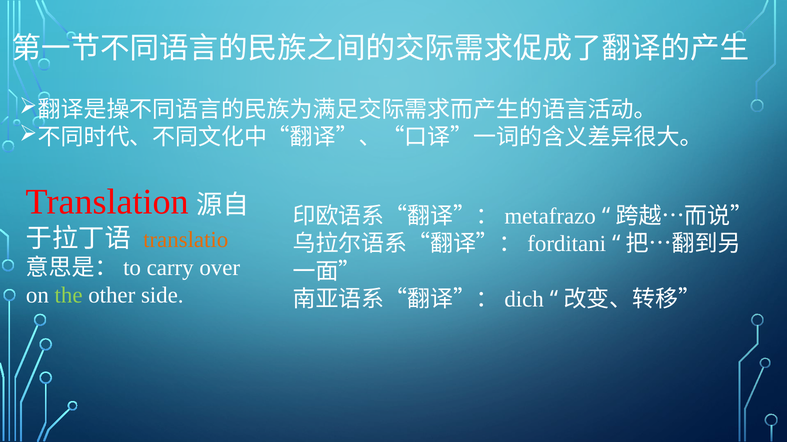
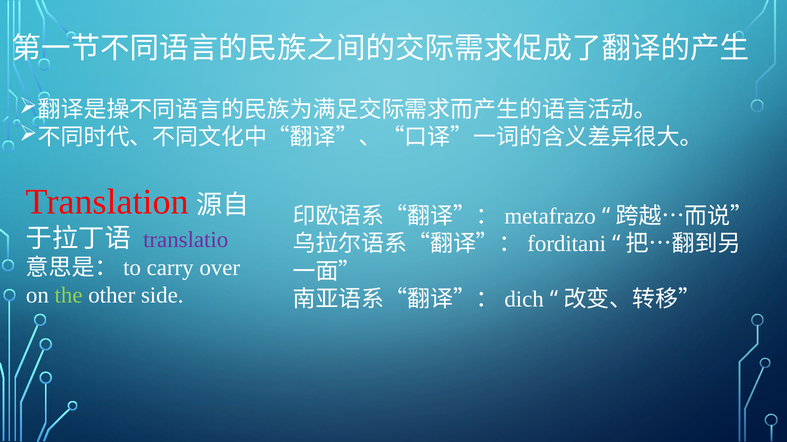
translatio colour: orange -> purple (186, 240)
